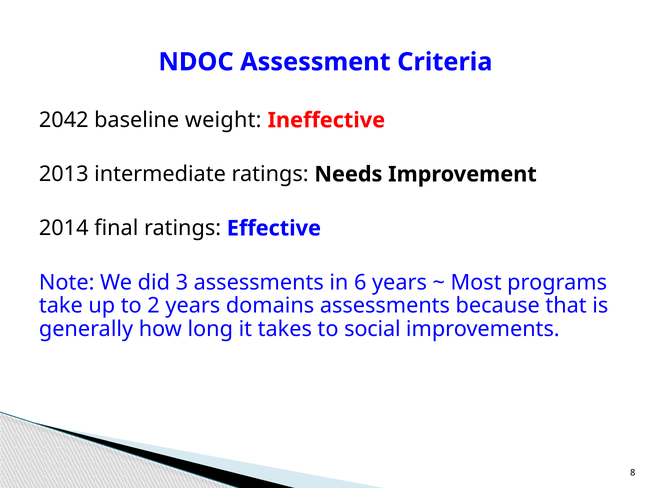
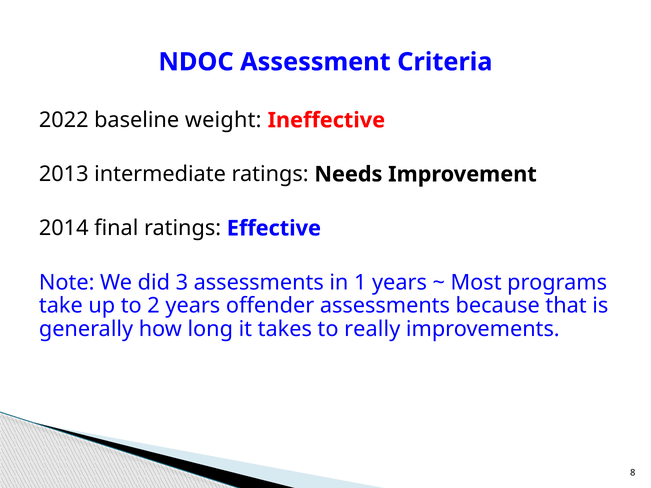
2042: 2042 -> 2022 (64, 120)
6: 6 -> 1 (360, 283)
domains: domains -> offender (270, 306)
social: social -> really (372, 329)
